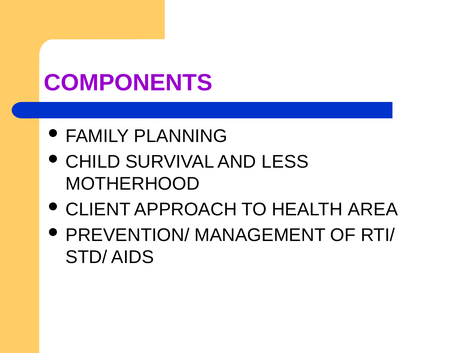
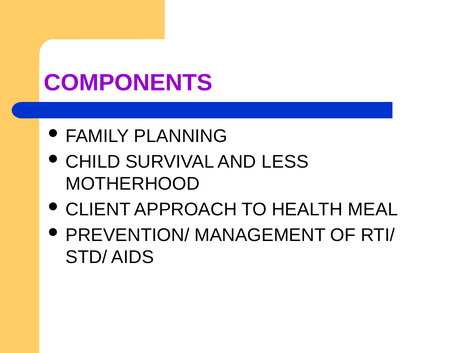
AREA: AREA -> MEAL (373, 210)
